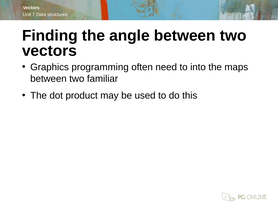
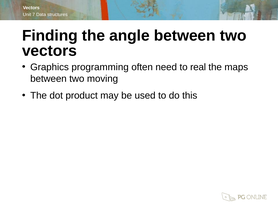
into: into -> real (198, 67)
familiar: familiar -> moving (103, 79)
